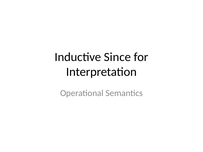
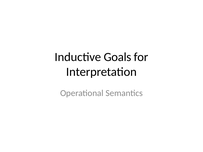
Since: Since -> Goals (118, 57)
